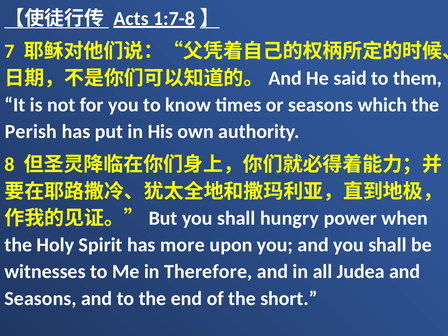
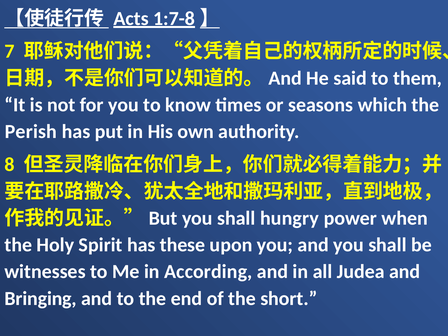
more: more -> these (183, 245)
Therefore: Therefore -> According (208, 272)
Seasons: Seasons -> Bringing (41, 298)
